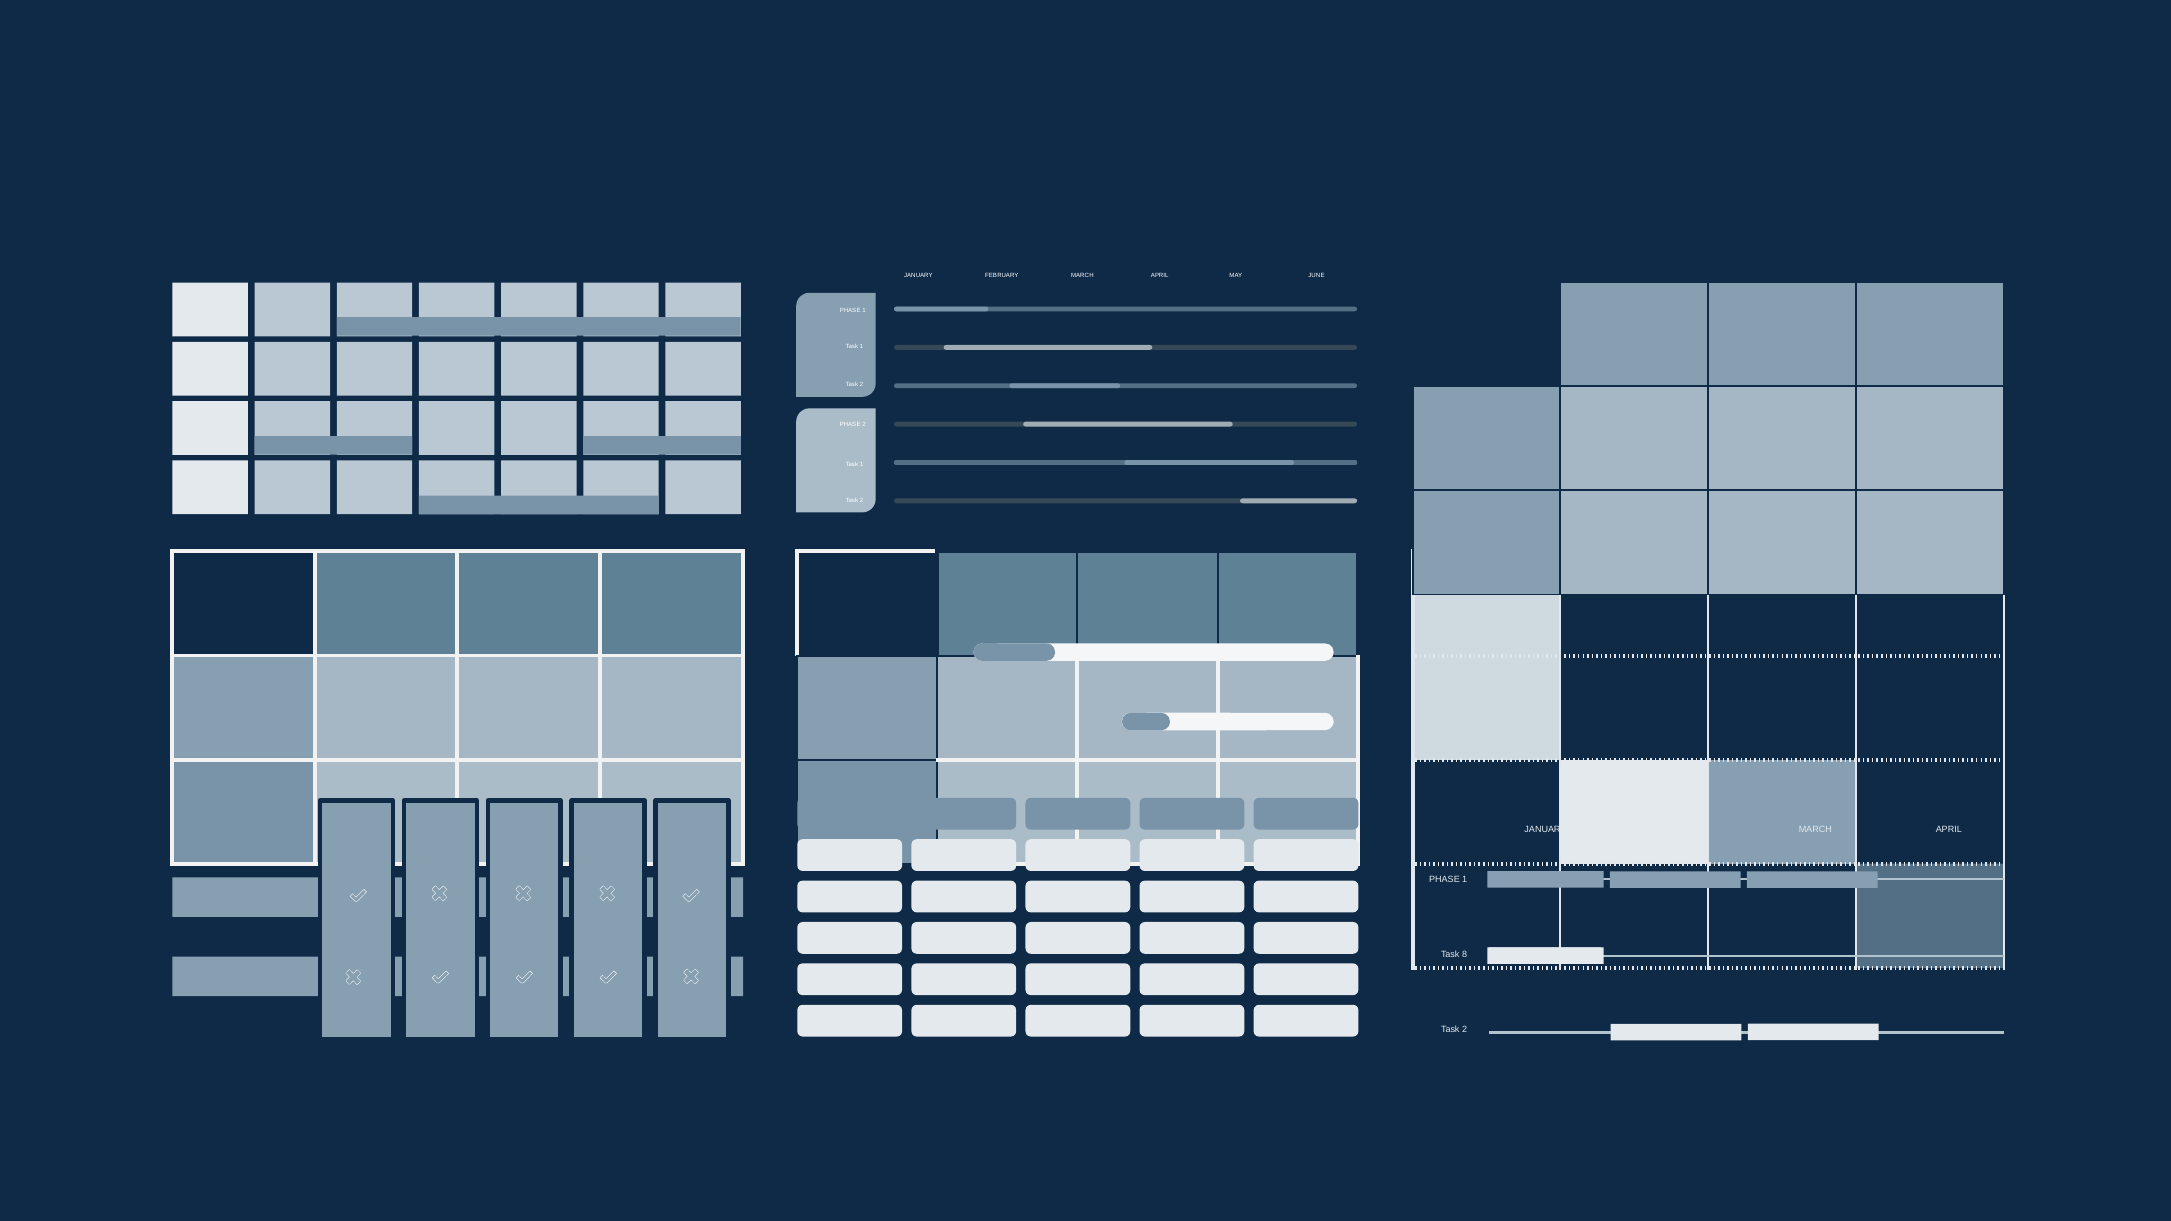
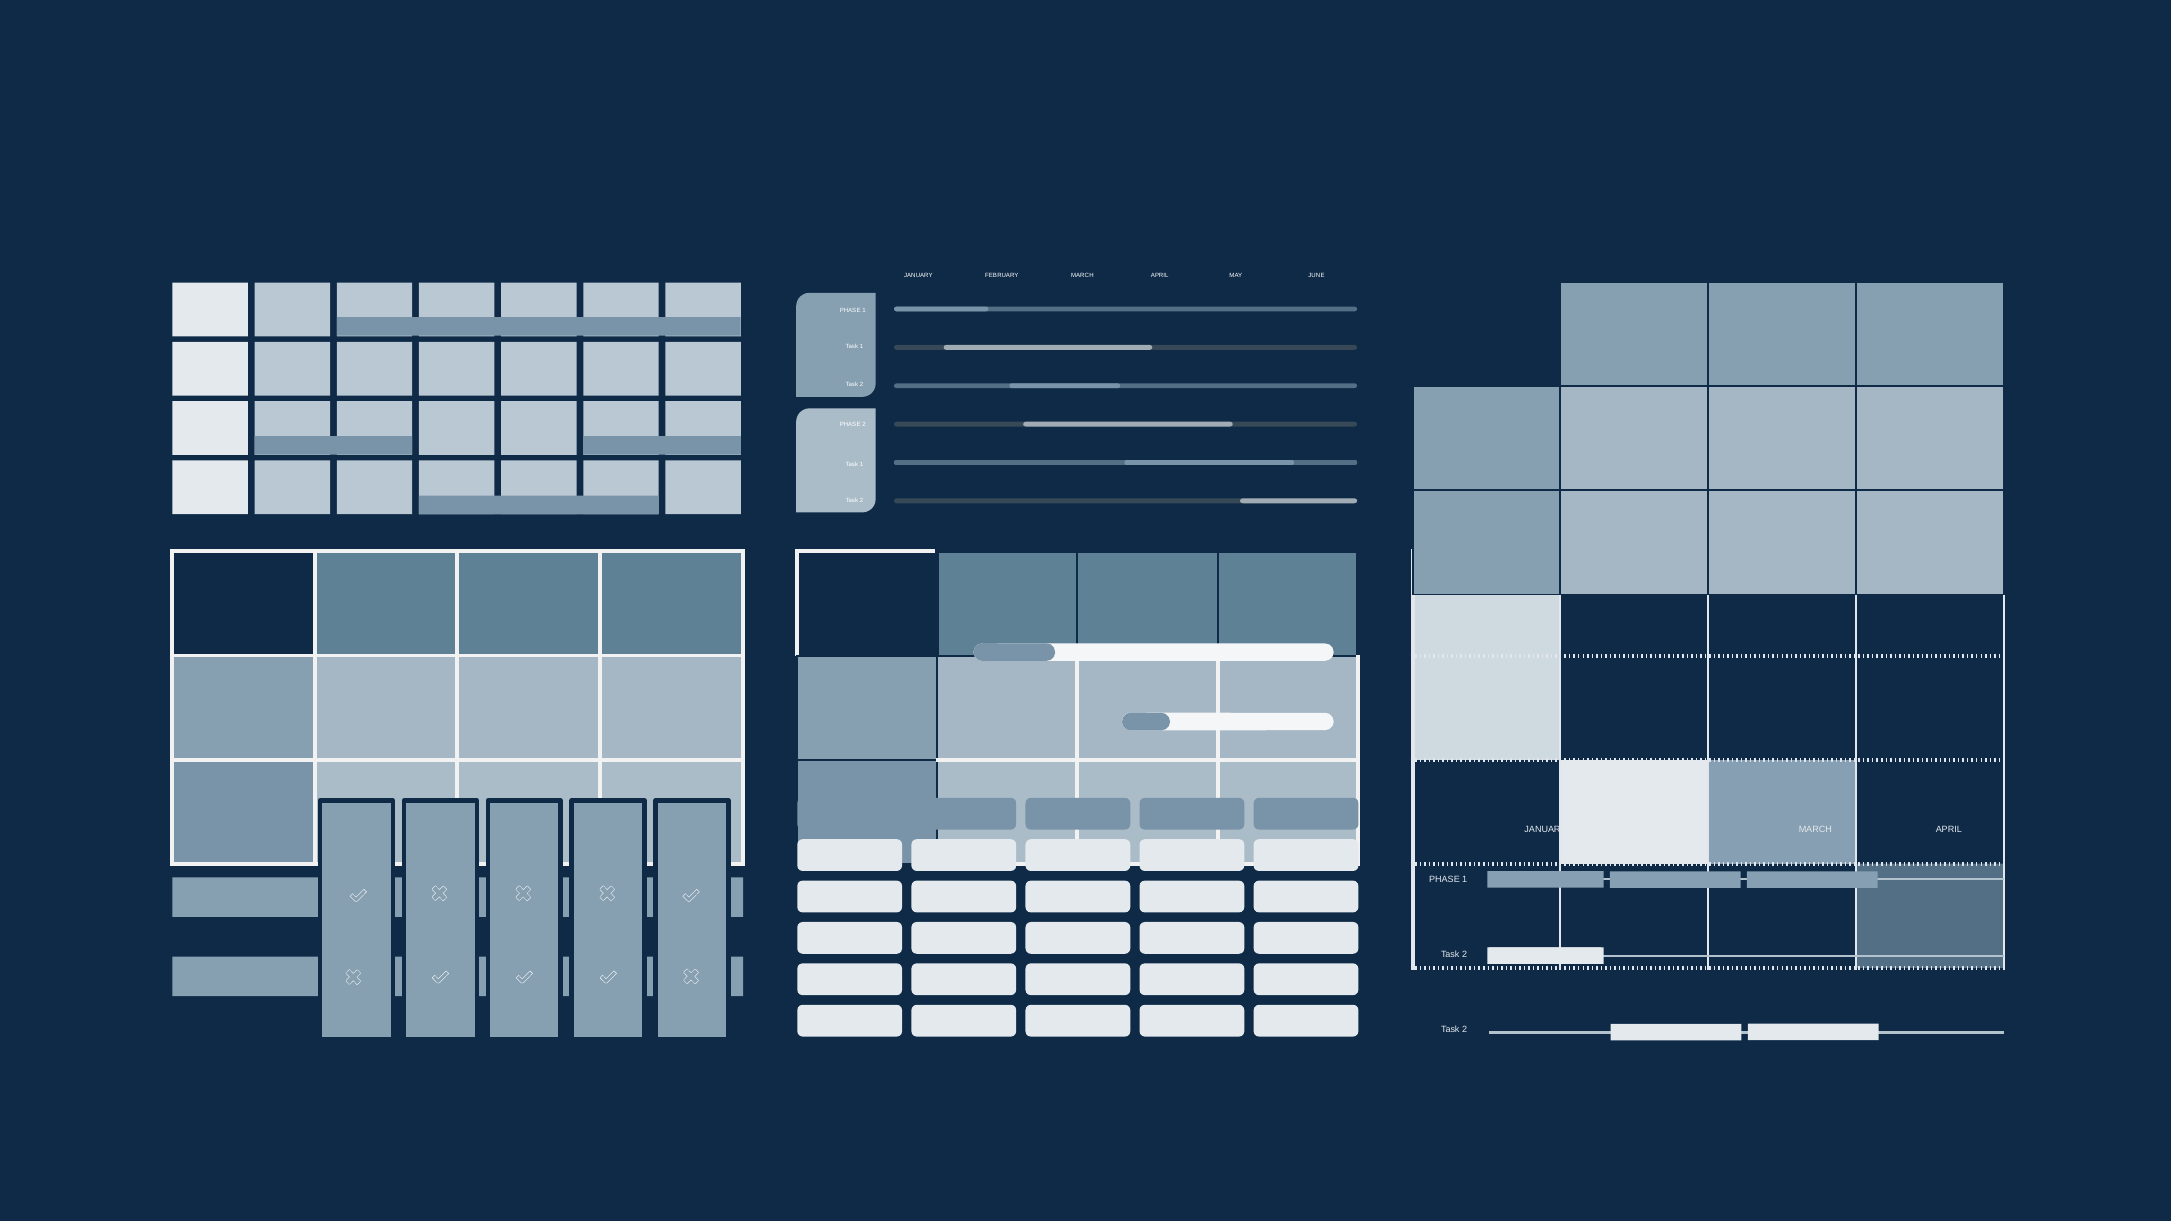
8: 8 -> 2 (1465, 955)
